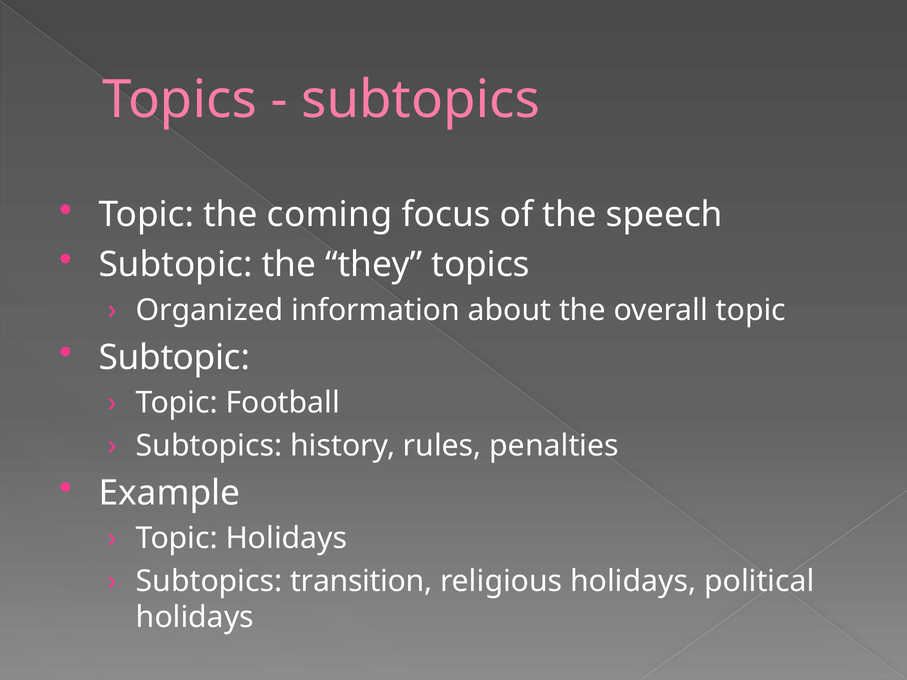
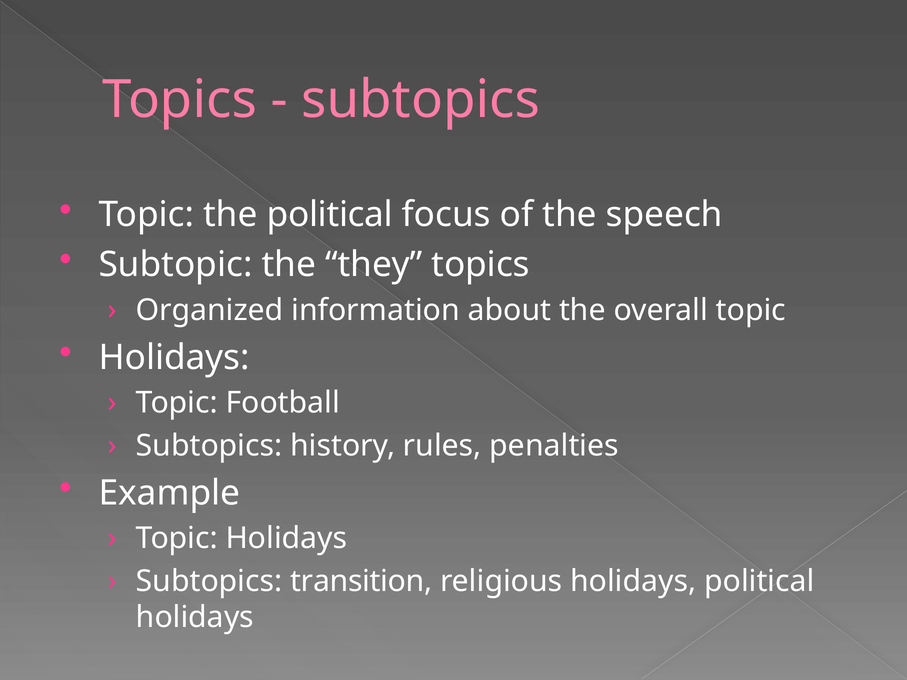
the coming: coming -> political (330, 215)
Subtopic: Subtopic -> Holidays (174, 358)
